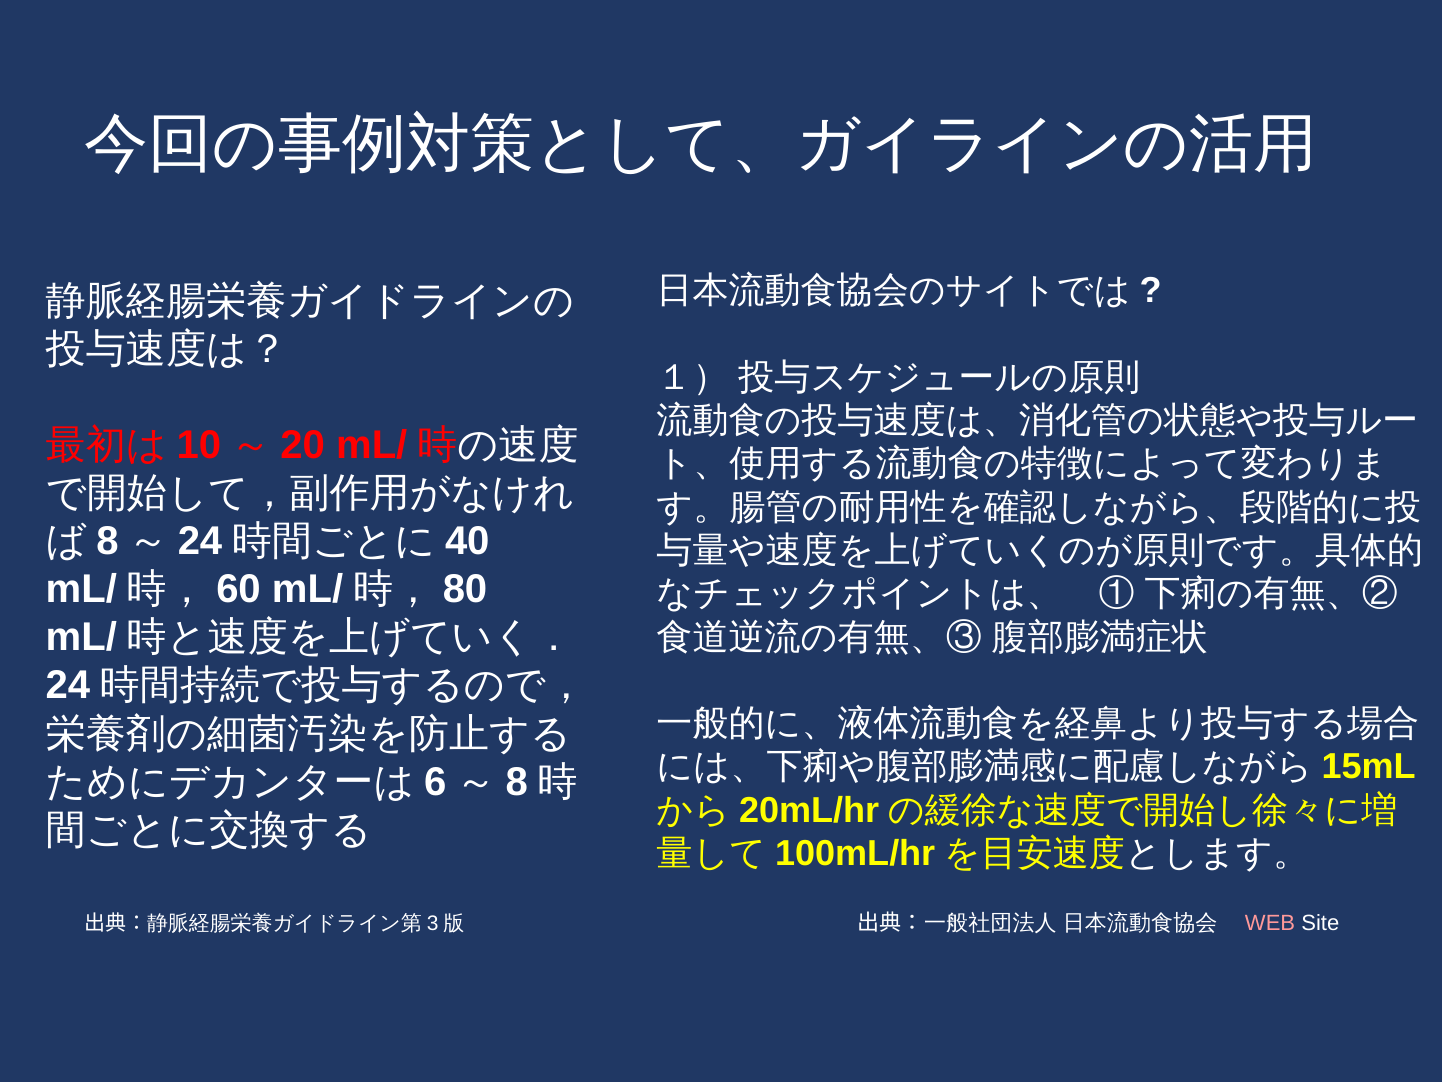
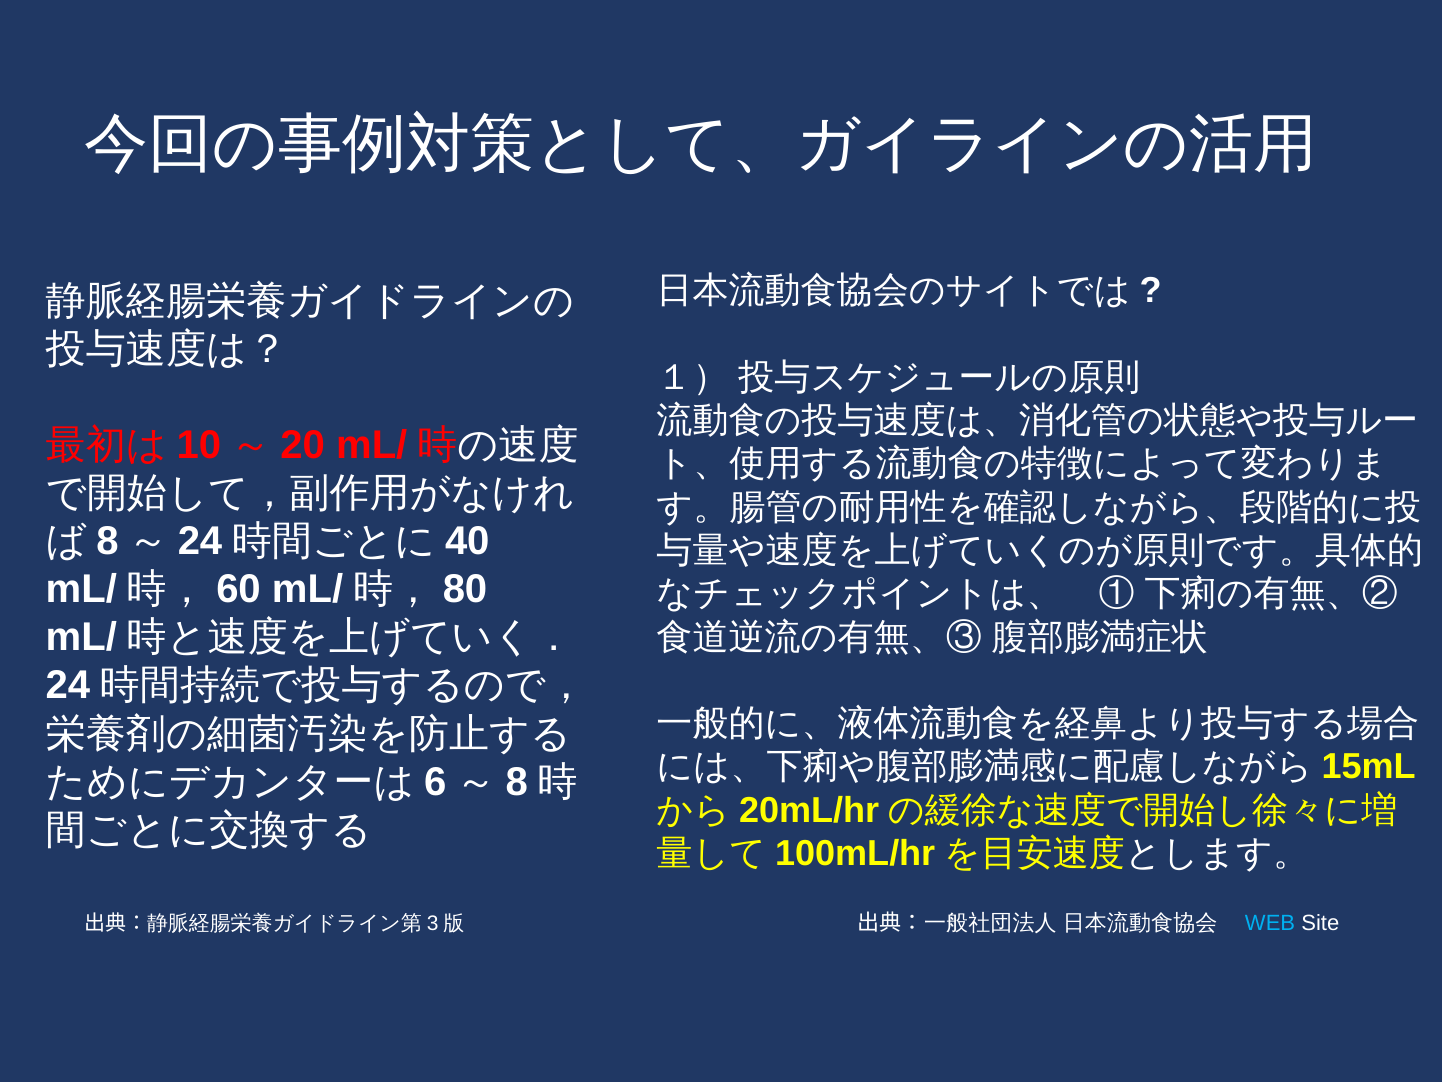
WEB colour: pink -> light blue (1270, 923)
